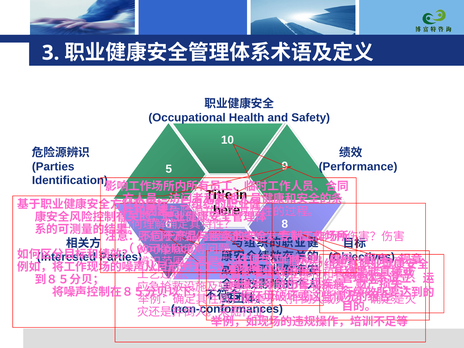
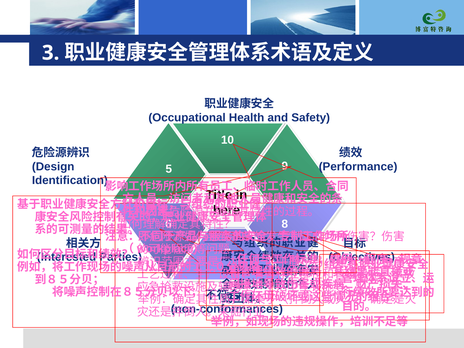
Parties: Parties -> Design (53, 167)
